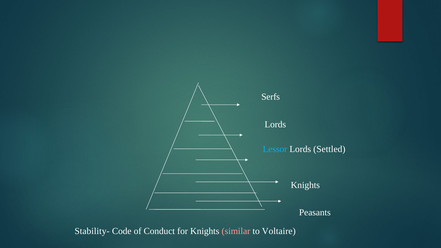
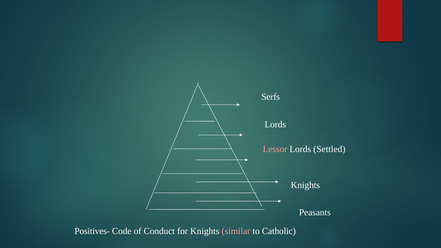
Lessor colour: light blue -> pink (275, 149)
Stability-: Stability- -> Positives- (92, 231)
Voltaire: Voltaire -> Catholic (279, 231)
